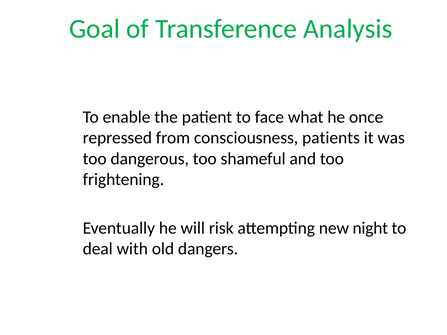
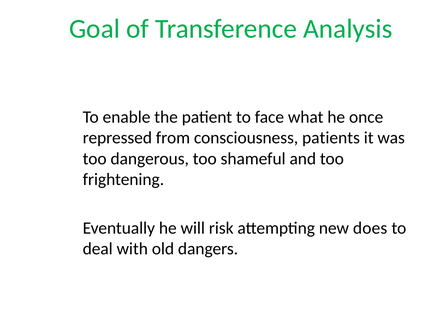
night: night -> does (370, 228)
